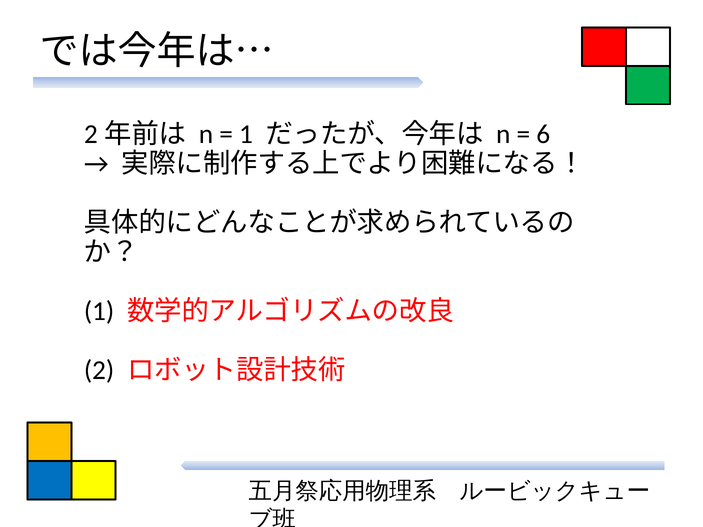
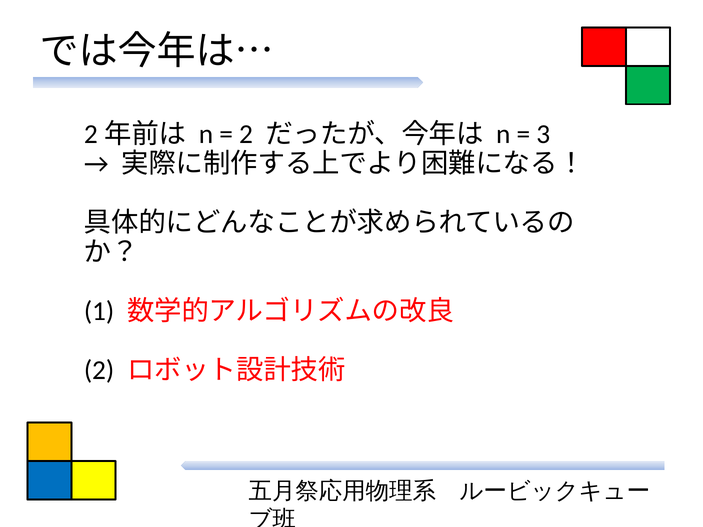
1: 1 -> 2 (246, 134)
6: 6 -> 3 (543, 134)
